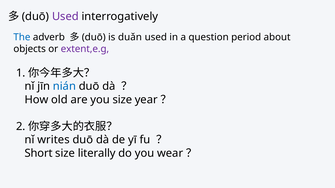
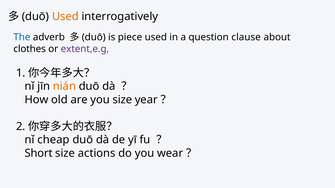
Used colour: purple -> orange (65, 16)
duǎn: duǎn -> piece (130, 37)
period: period -> clause (246, 37)
objects: objects -> clothes (30, 49)
nián colour: blue -> orange (64, 86)
writes: writes -> cheap (54, 140)
literally: literally -> actions (97, 153)
